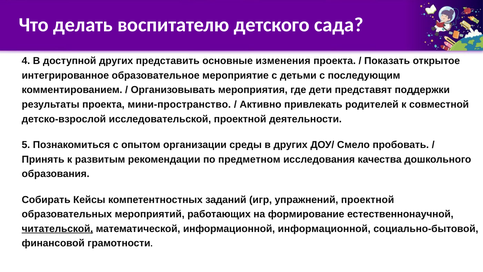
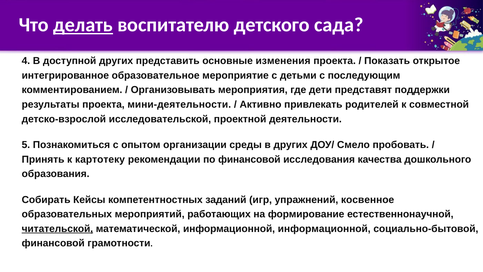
делать underline: none -> present (83, 25)
мини-пространство: мини-пространство -> мини-деятельности (179, 104)
развитым: развитым -> картотеку (100, 159)
по предметном: предметном -> финансовой (249, 159)
упражнений проектной: проектной -> косвенное (368, 199)
